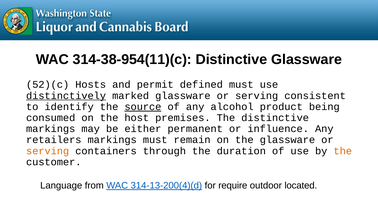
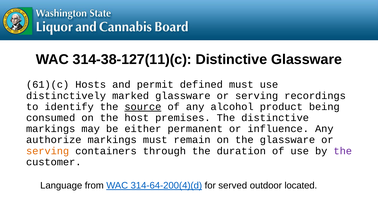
314-38-954(11)(c: 314-38-954(11)(c -> 314-38-127(11)(c (132, 60)
52)(c: 52)(c -> 61)(c (48, 85)
distinctively underline: present -> none (66, 96)
consistent: consistent -> recordings (315, 96)
retailers: retailers -> authorize (54, 140)
the colour: orange -> purple (343, 151)
314-13-200(4)(d: 314-13-200(4)(d -> 314-64-200(4)(d (166, 186)
require: require -> served (233, 186)
